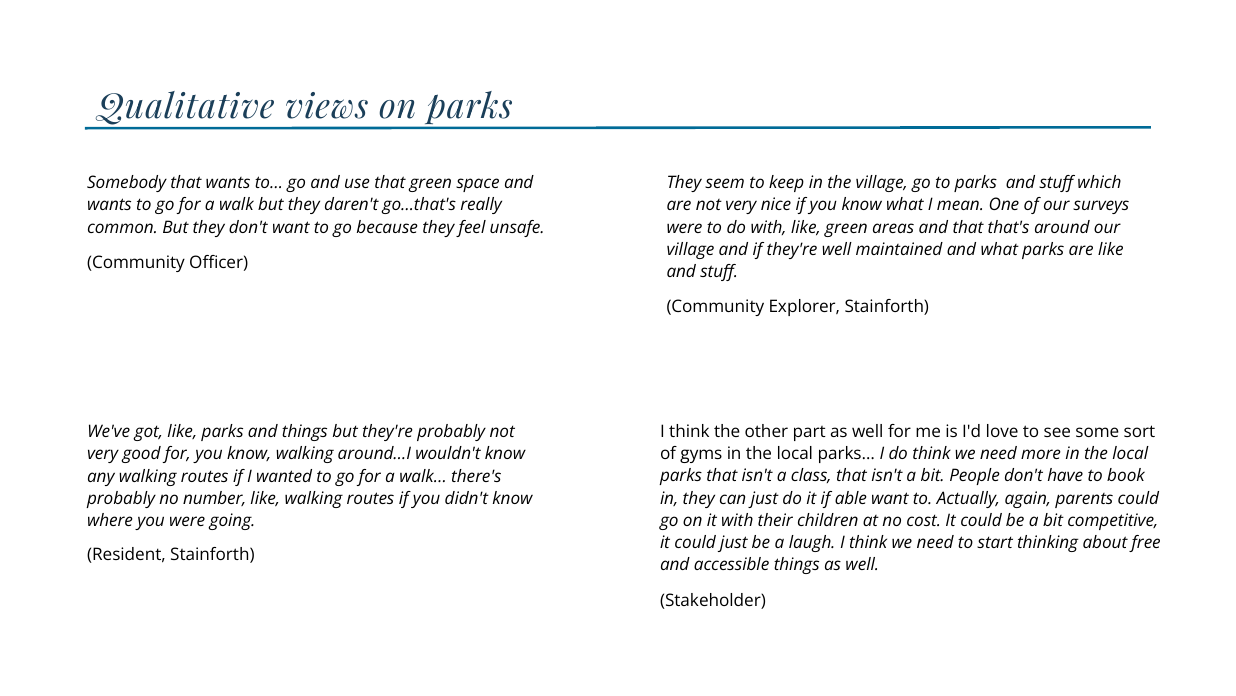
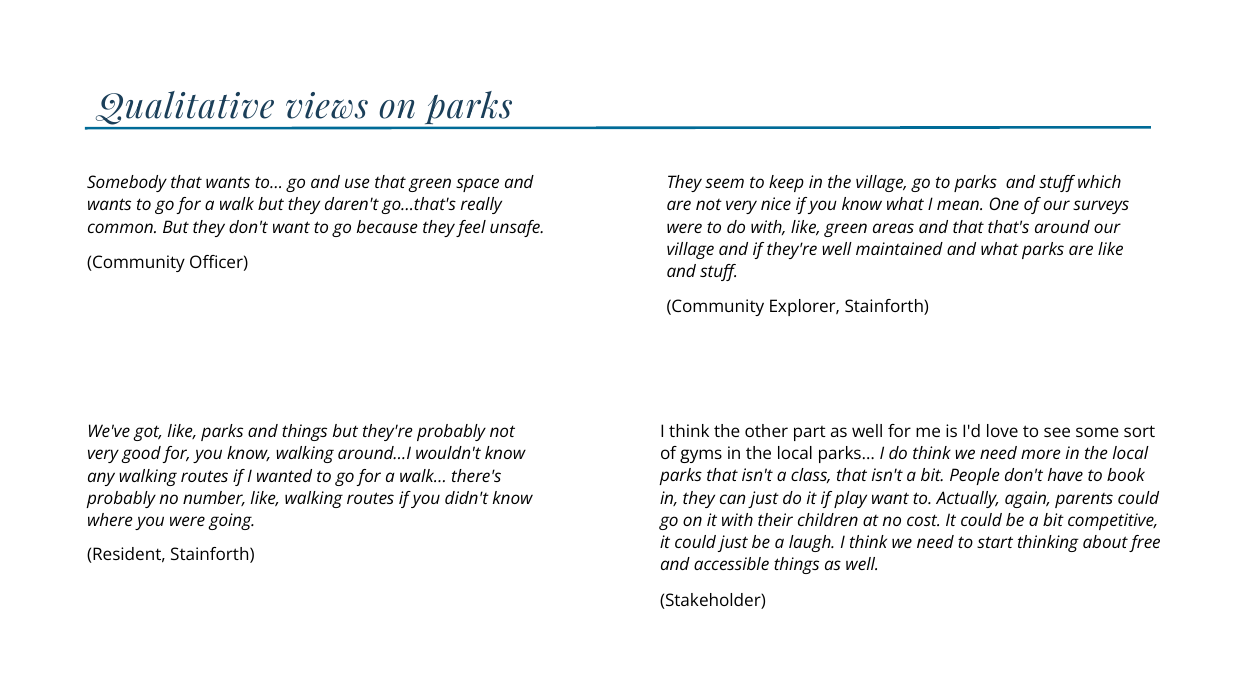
able: able -> play (851, 498)
